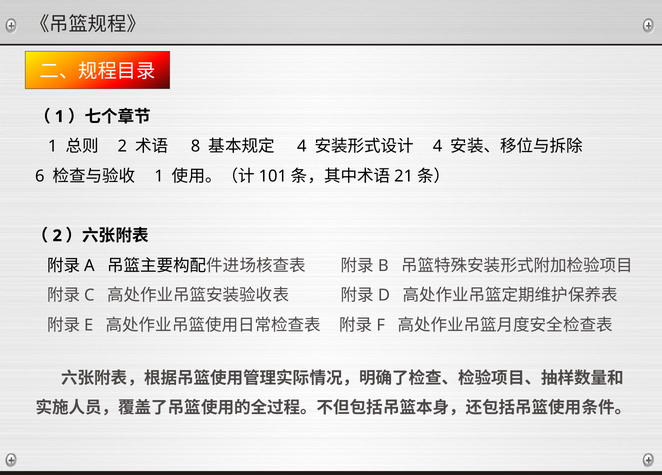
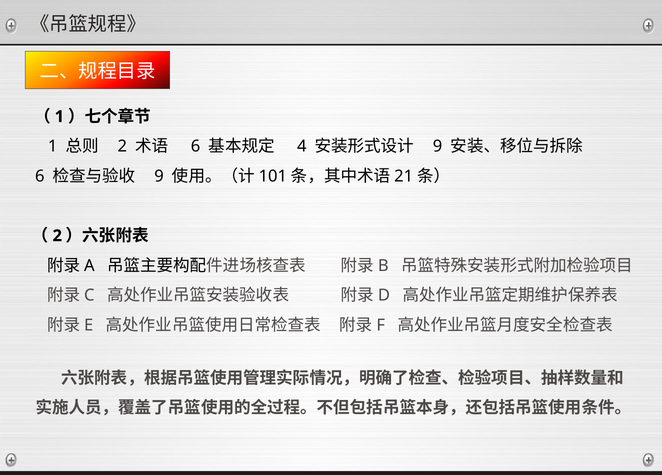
8: 8 -> 6 (195, 146)
4: 4 -> 9 (438, 146)
1: 1 -> 9 (159, 176)
